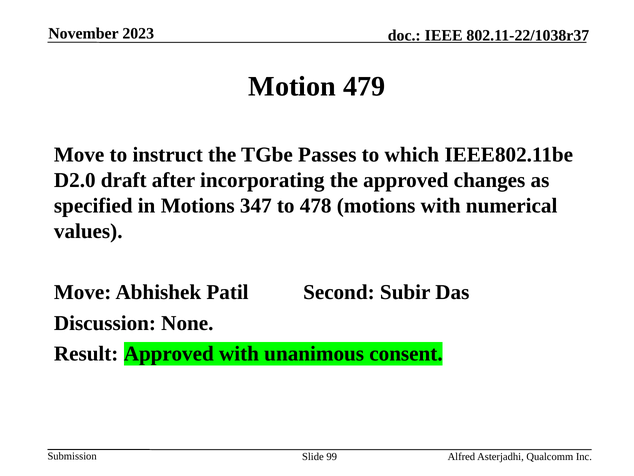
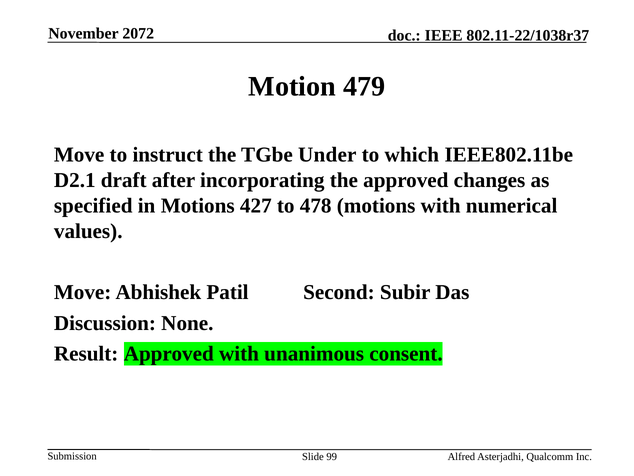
2023: 2023 -> 2072 (138, 34)
Passes: Passes -> Under (327, 155)
D2.0: D2.0 -> D2.1 (75, 180)
347: 347 -> 427 (256, 205)
